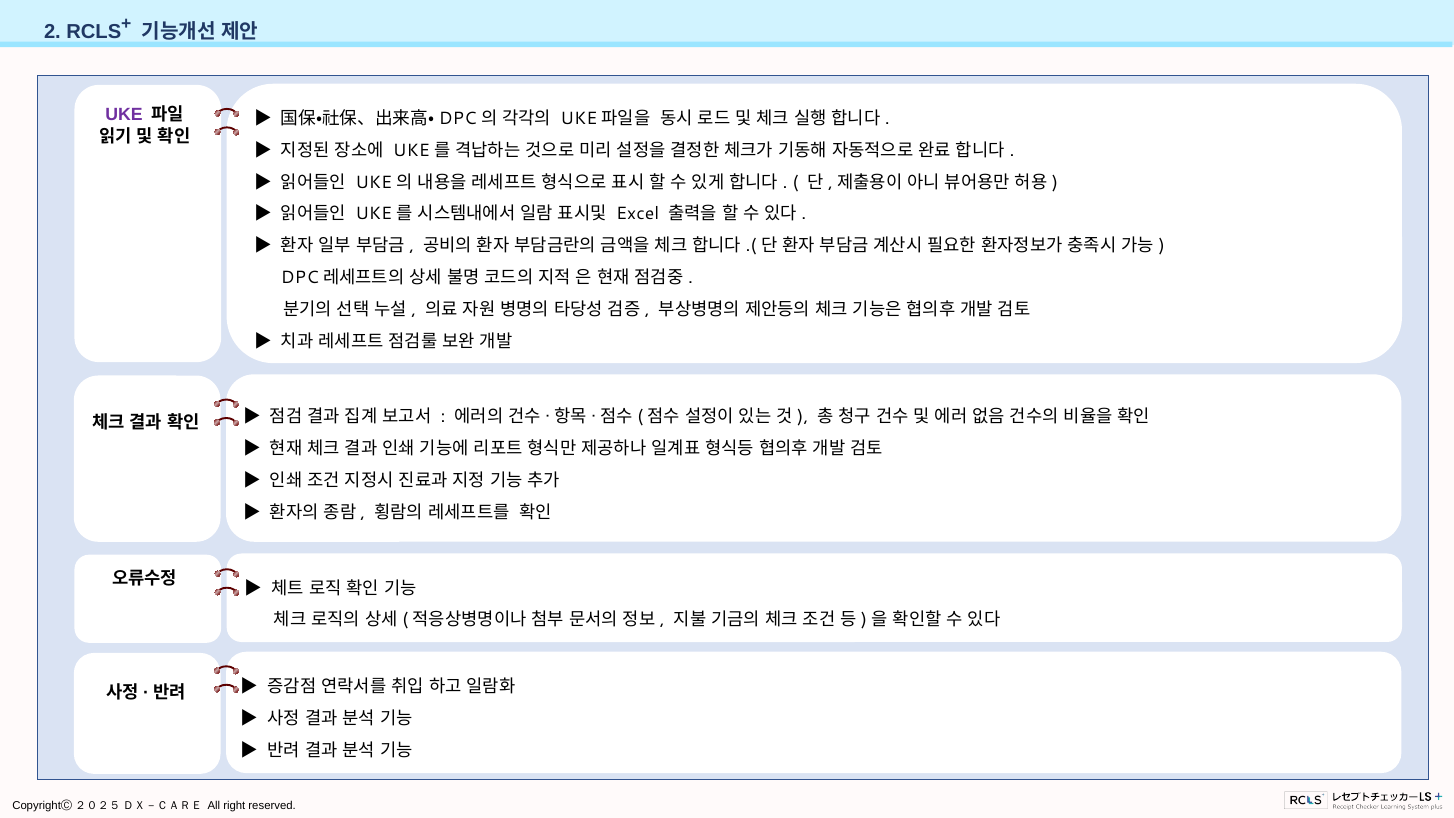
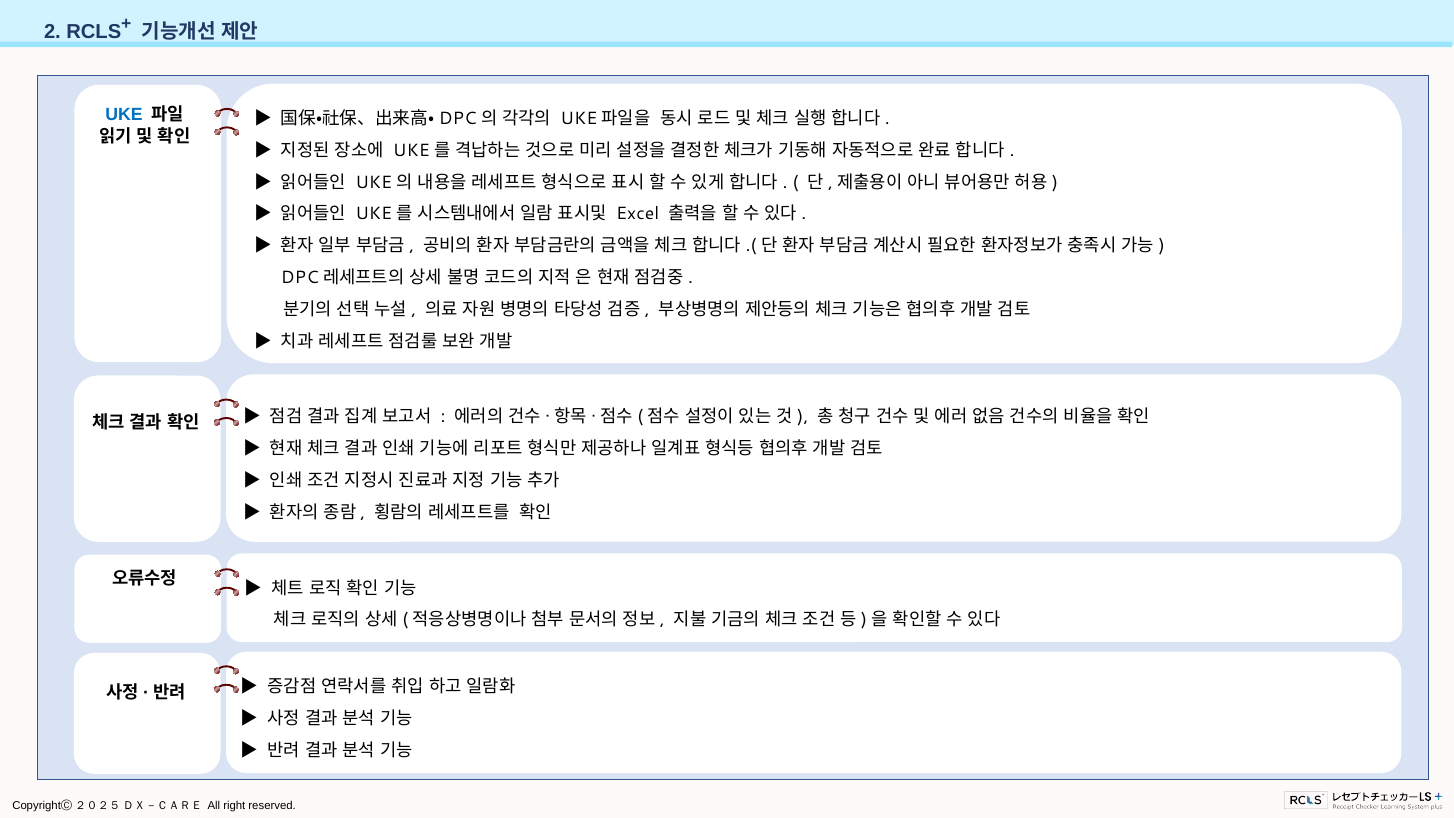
UKE colour: purple -> blue (124, 115)
